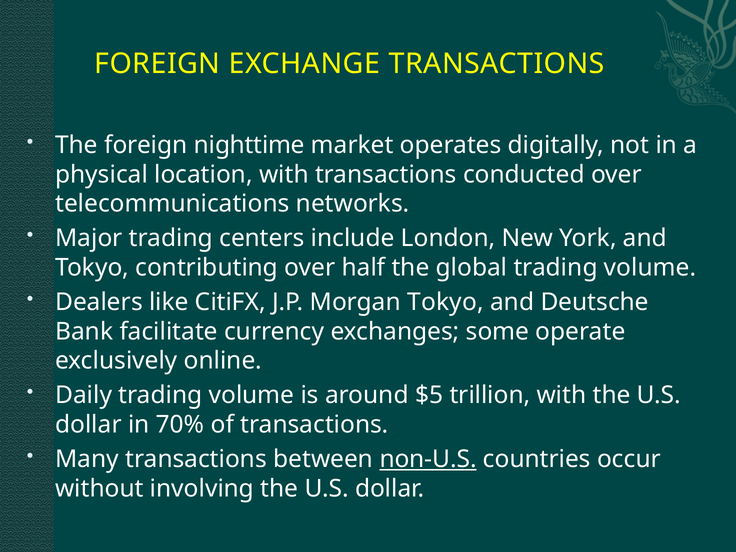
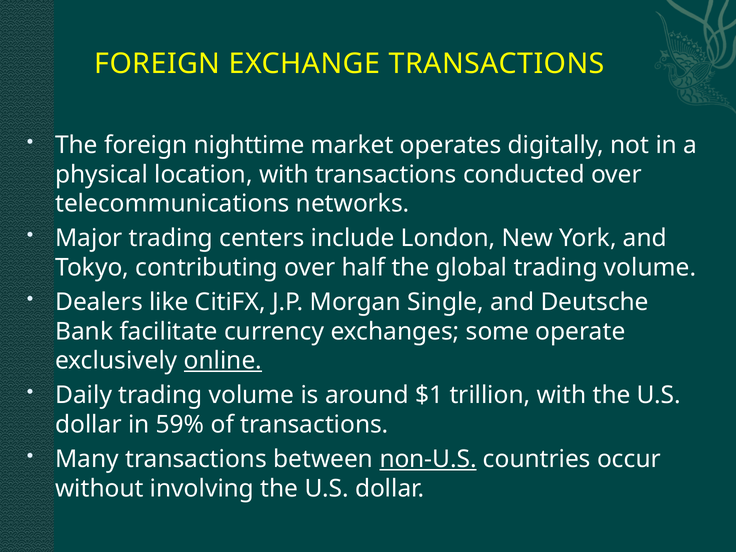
Morgan Tokyo: Tokyo -> Single (446, 302)
online underline: none -> present (223, 361)
$5: $5 -> $1 (429, 395)
70%: 70% -> 59% (180, 425)
